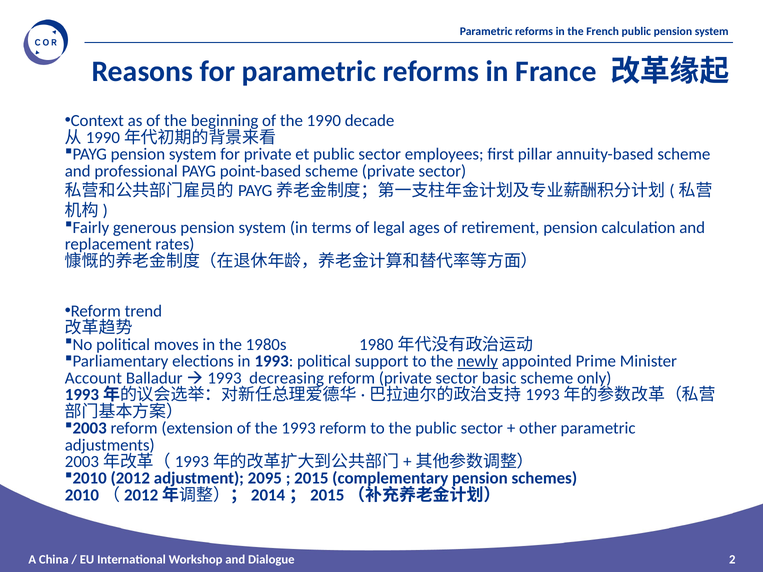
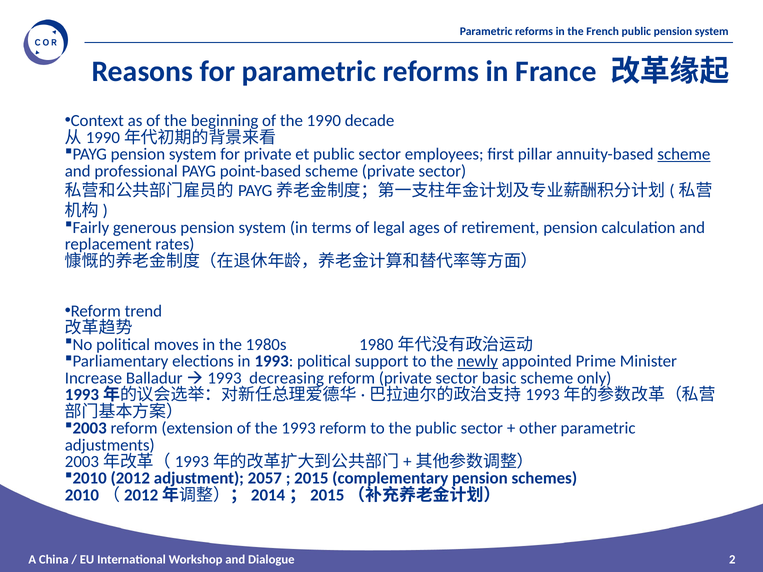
scheme underline: none -> present (684, 154)
Account: Account -> Increase (94, 378)
2095: 2095 -> 2057 (265, 479)
